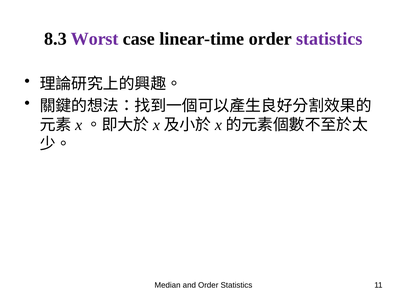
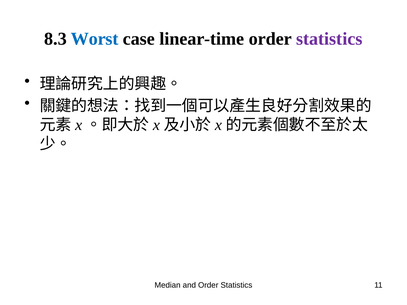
Worst colour: purple -> blue (95, 39)
